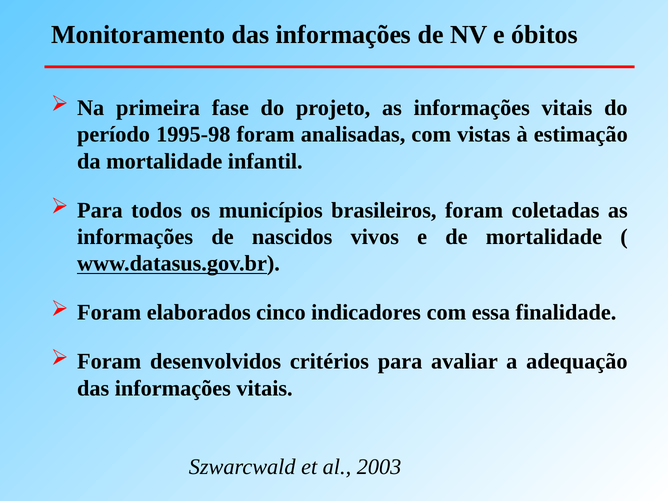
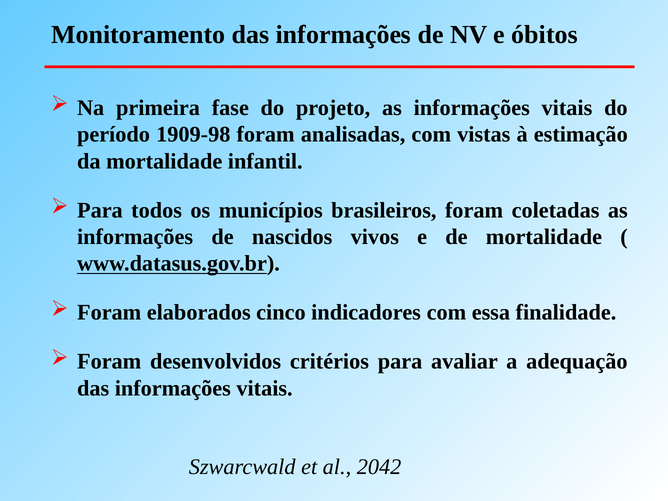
1995-98: 1995-98 -> 1909-98 (193, 134)
2003: 2003 -> 2042 (379, 467)
